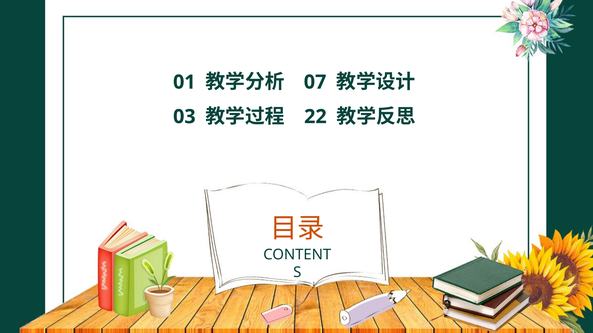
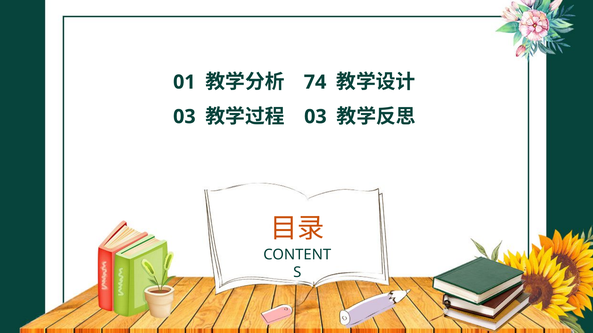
07: 07 -> 74 (315, 82)
22: 22 -> 03 (315, 117)
